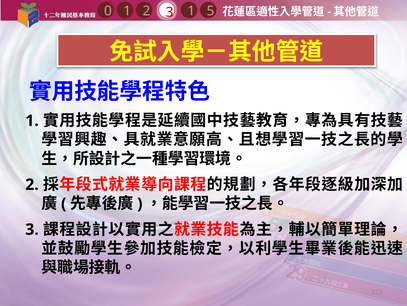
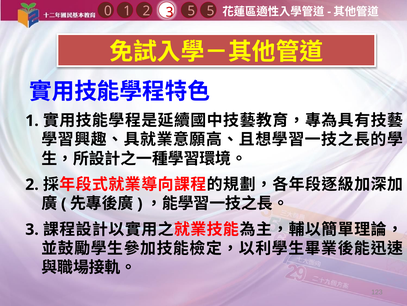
1 1: 1 -> 5 (191, 11)
